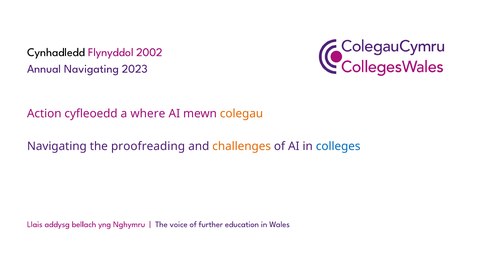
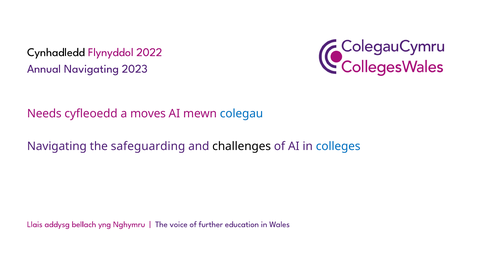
2002: 2002 -> 2022 (149, 52)
Action: Action -> Needs (44, 113)
where: where -> moves (148, 113)
colegau colour: orange -> blue (241, 113)
proofreading: proofreading -> safeguarding (148, 146)
challenges colour: orange -> black (242, 146)
